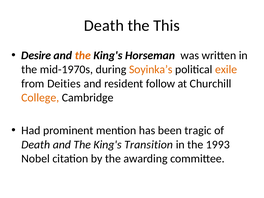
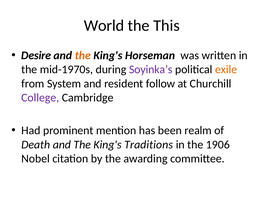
Death: Death -> World (104, 26)
Soyinka’s colour: orange -> purple (151, 69)
Deities: Deities -> System (64, 84)
College colour: orange -> purple (40, 98)
tragic: tragic -> realm (198, 130)
Transition: Transition -> Traditions (149, 145)
1993: 1993 -> 1906 (218, 145)
